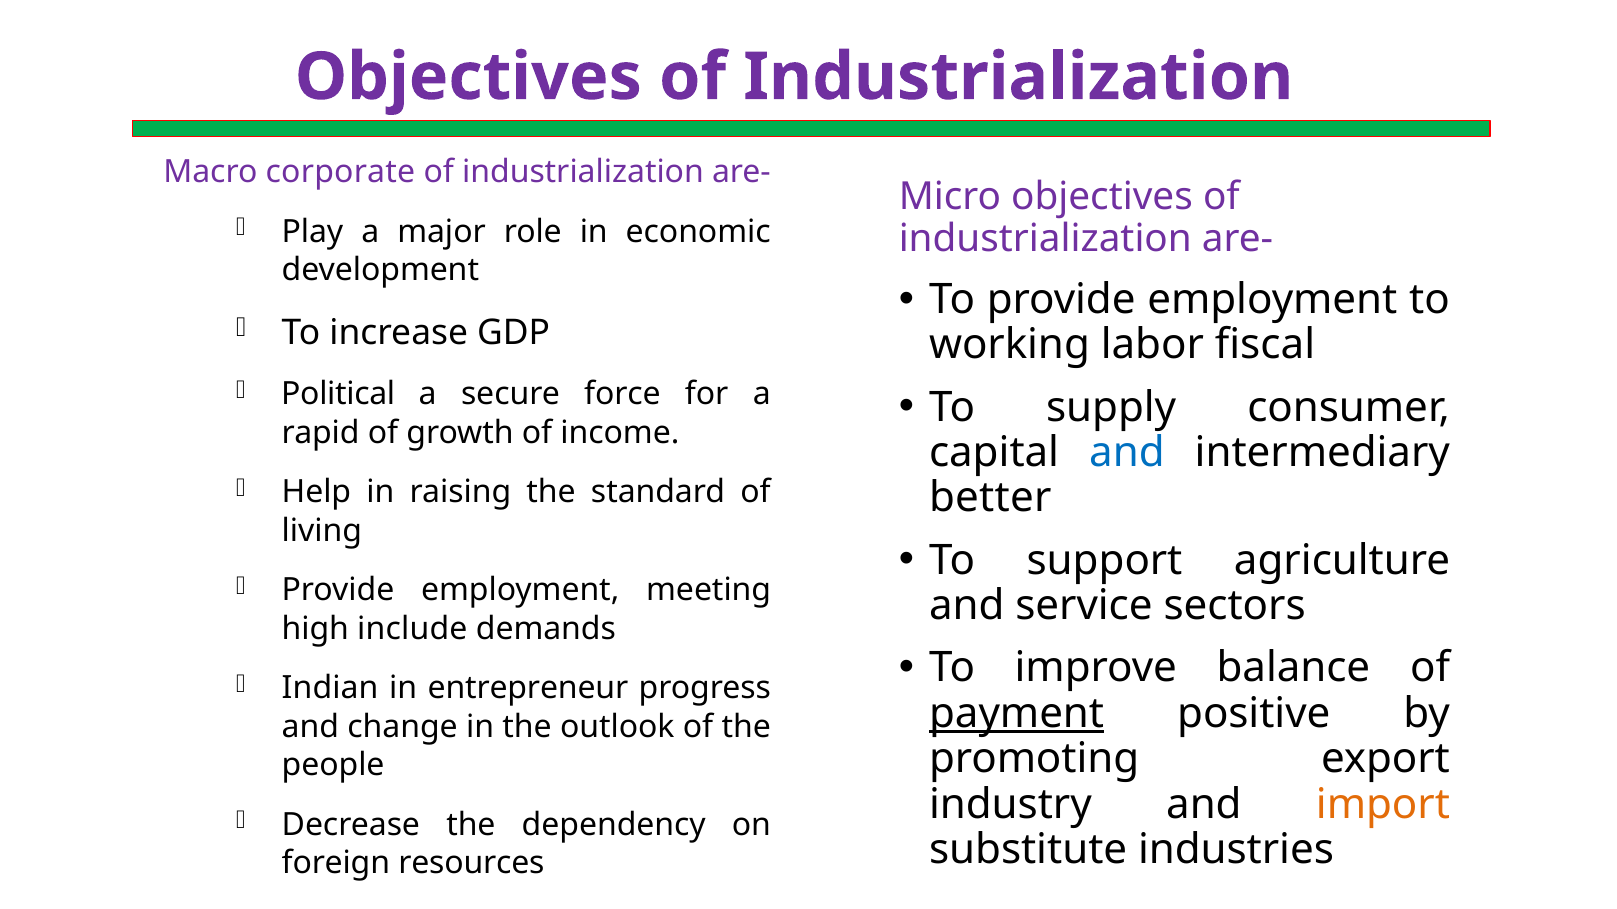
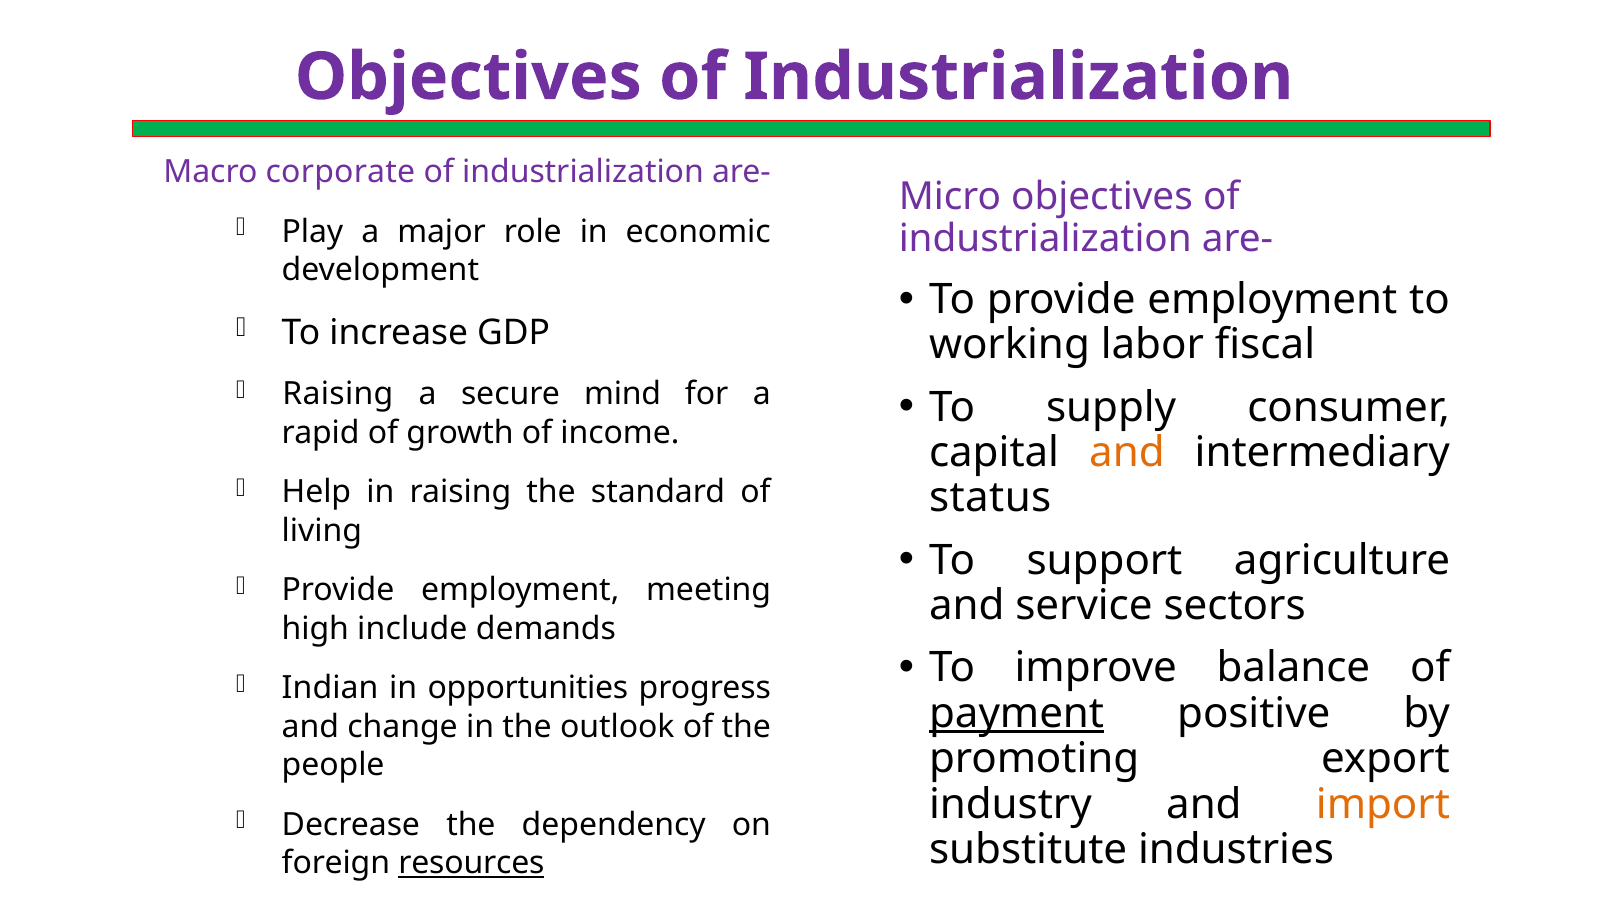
Political: Political -> Raising (338, 394)
force: force -> mind (623, 394)
and colour: blue -> orange (1127, 453)
better: better -> status (990, 498)
entrepreneur: entrepreneur -> opportunities (528, 689)
resources underline: none -> present (471, 864)
